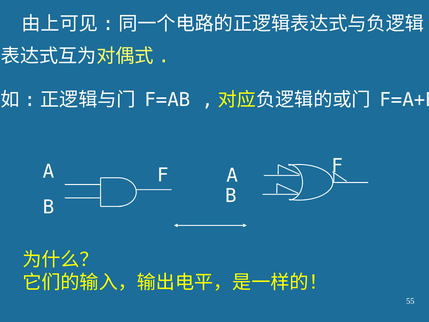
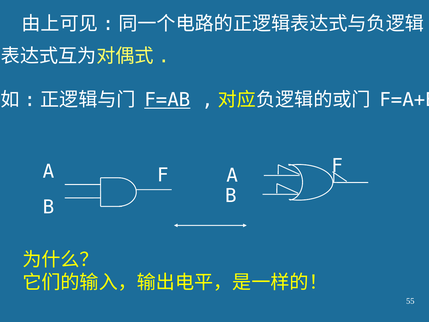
F=AB underline: none -> present (167, 100)
